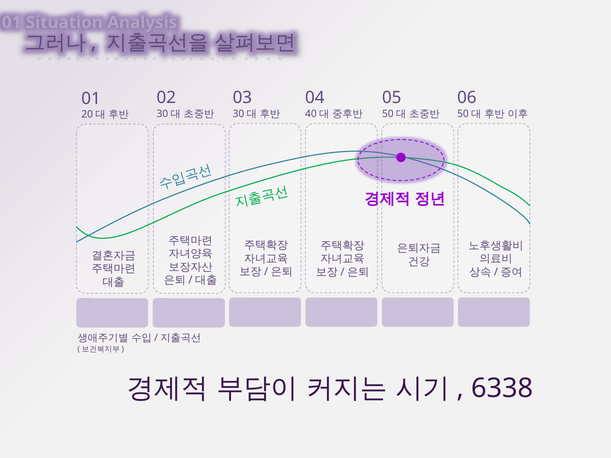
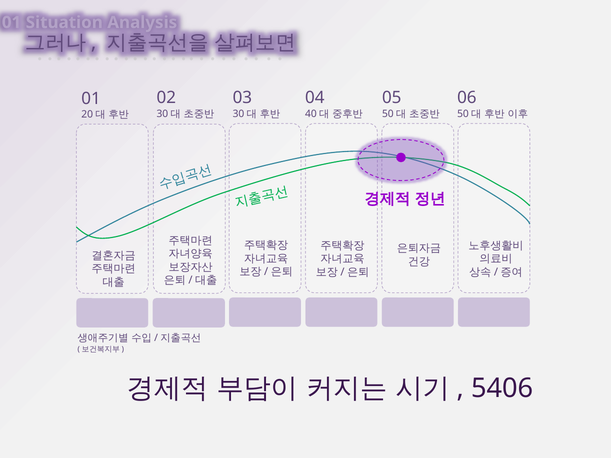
6338: 6338 -> 5406 (502, 388)
